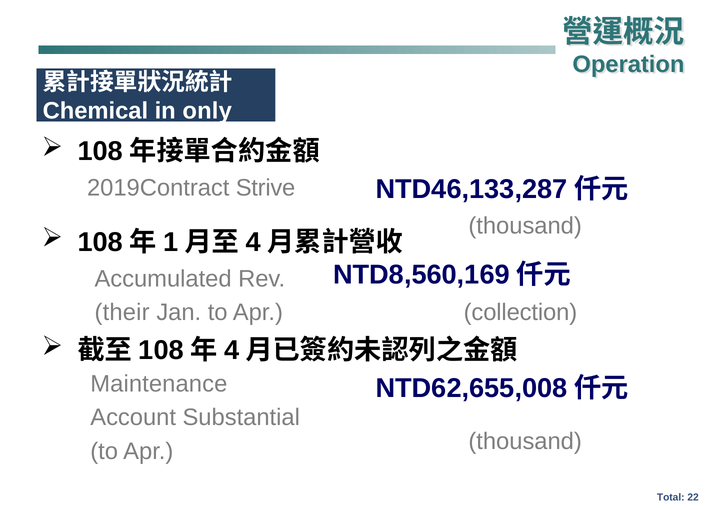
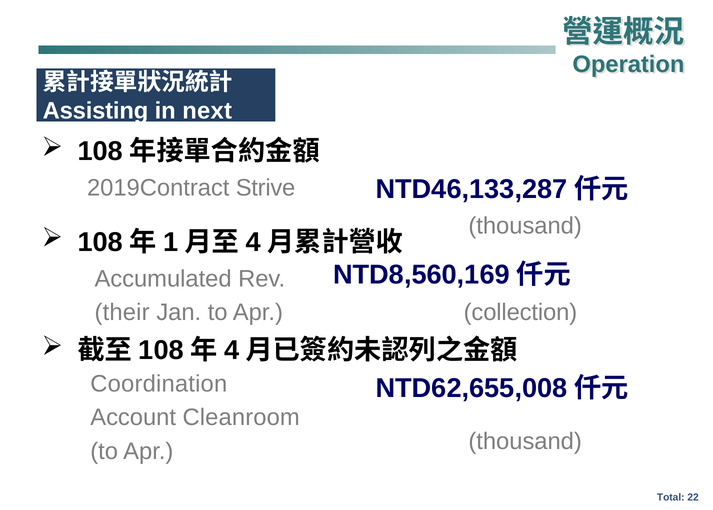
Chemical: Chemical -> Assisting (95, 111)
only: only -> next (207, 111)
Maintenance: Maintenance -> Coordination (159, 383)
Substantial: Substantial -> Cleanroom (241, 417)
